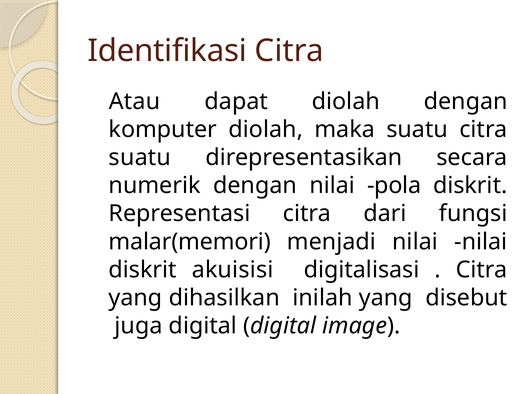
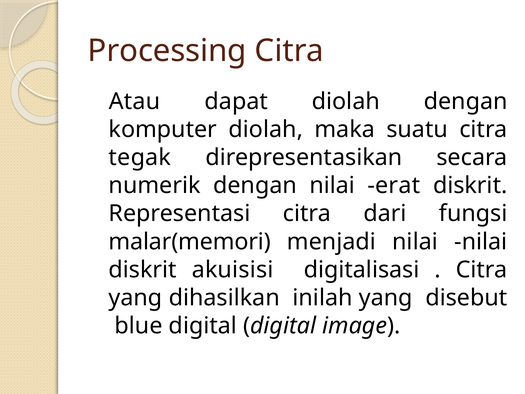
Identifikasi: Identifikasi -> Processing (167, 51)
suatu: suatu -> tegak (140, 157)
pola: pola -> erat (394, 185)
juga: juga -> blue (139, 326)
